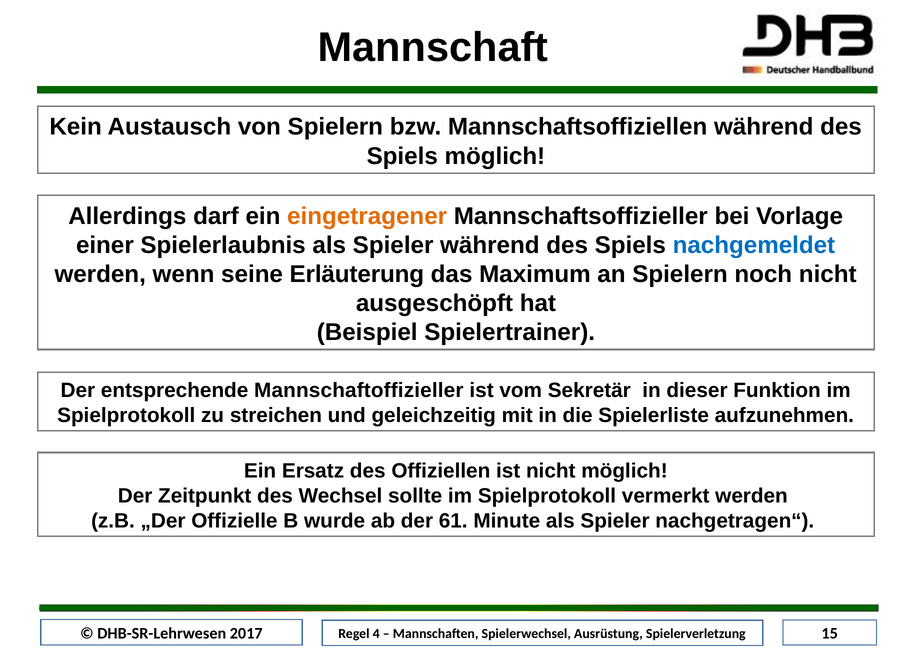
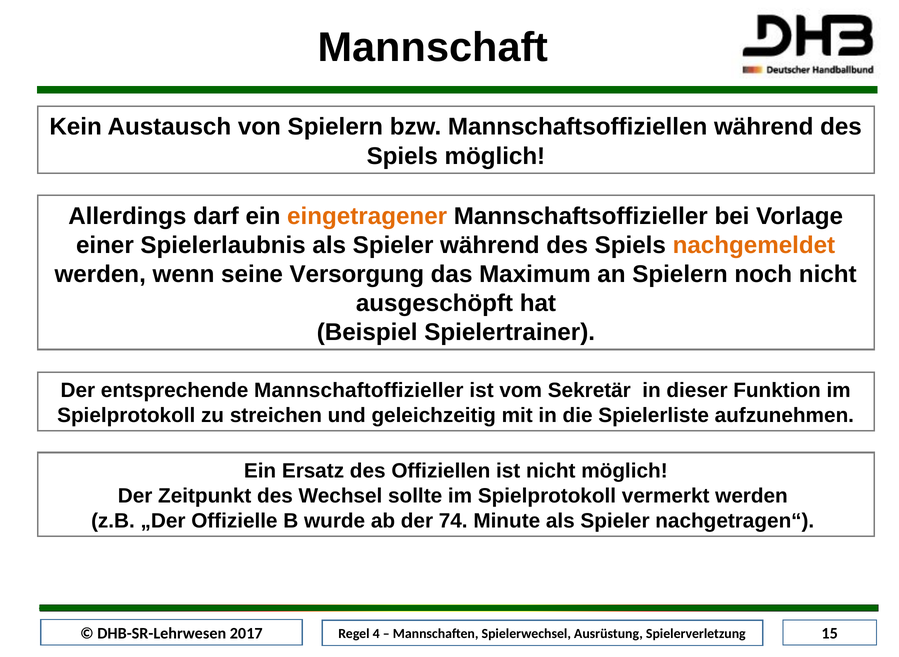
nachgemeldet colour: blue -> orange (754, 245)
Erläuterung: Erläuterung -> Versorgung (357, 274)
61: 61 -> 74 (453, 521)
